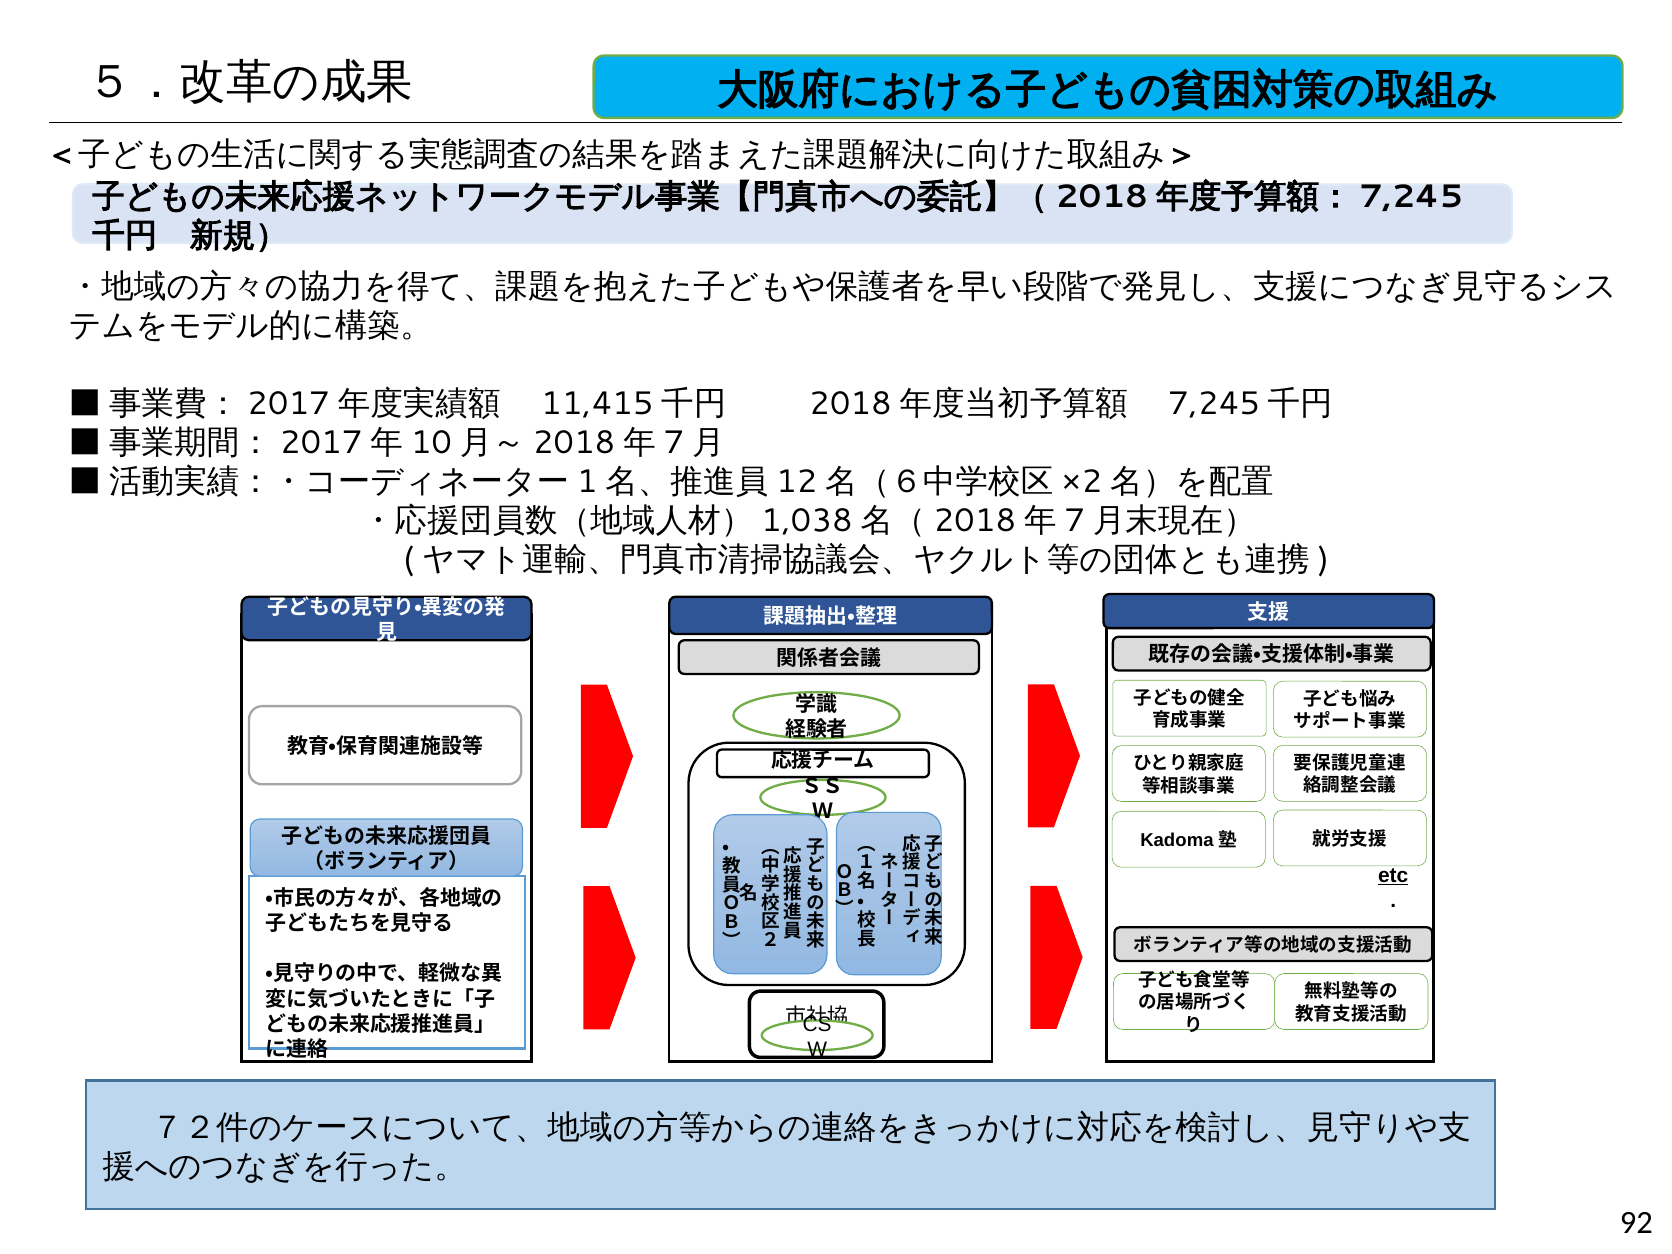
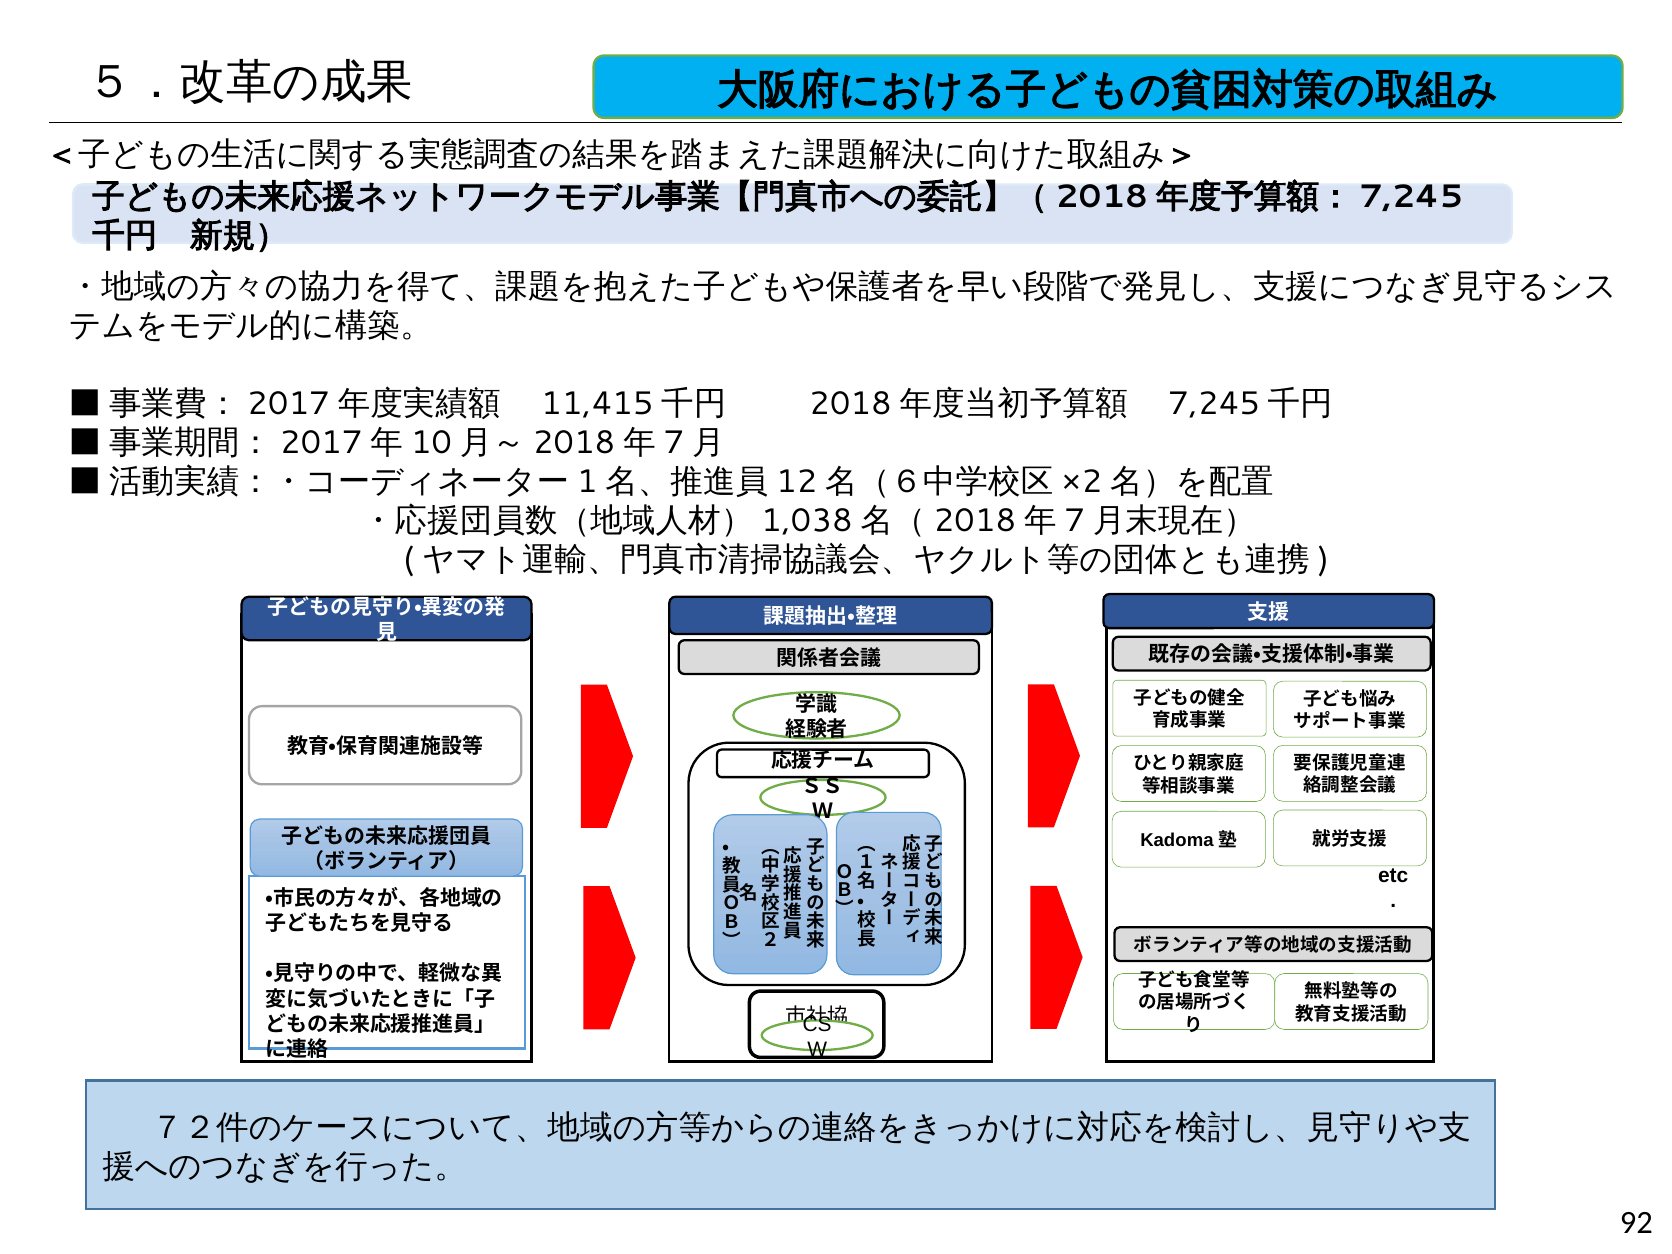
etc underline: present -> none (1393, 875)
